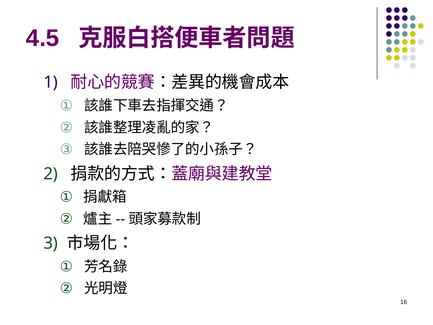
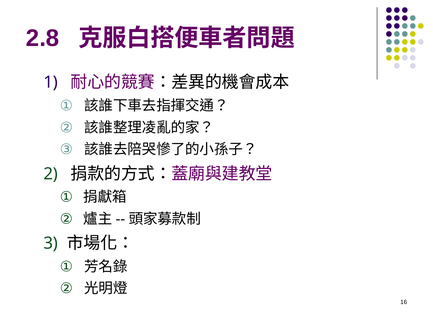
4.5: 4.5 -> 2.8 (43, 38)
